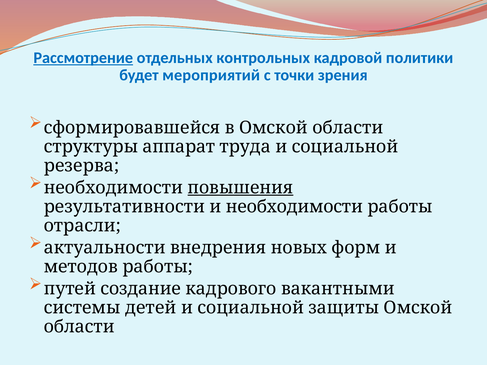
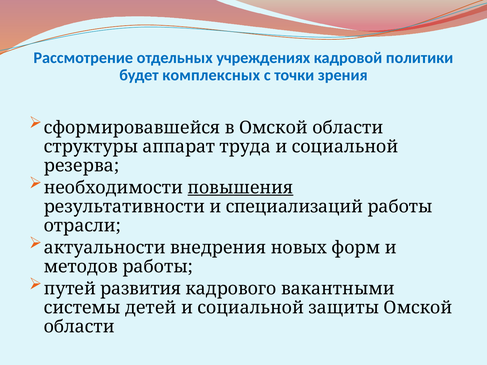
Рассмотрение underline: present -> none (83, 58)
контрольных: контрольных -> учреждениях (263, 58)
мероприятий: мероприятий -> комплексных (211, 75)
и необходимости: необходимости -> специализаций (294, 207)
создание: создание -> развития (141, 289)
